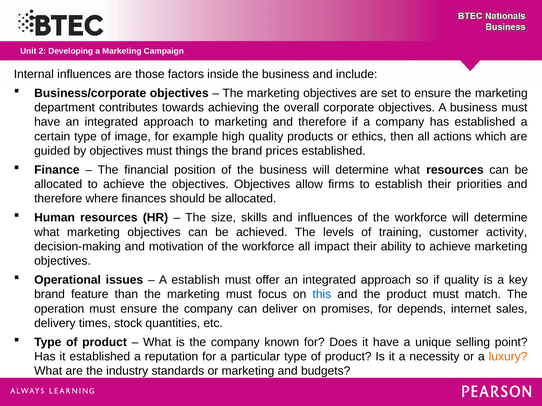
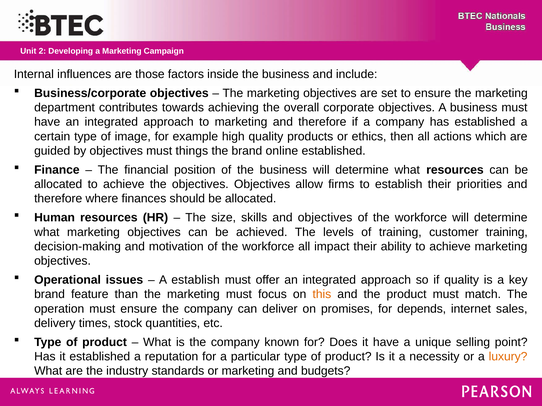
prices: prices -> online (282, 151)
and influences: influences -> objectives (325, 218)
customer activity: activity -> training (507, 232)
this colour: blue -> orange (322, 295)
